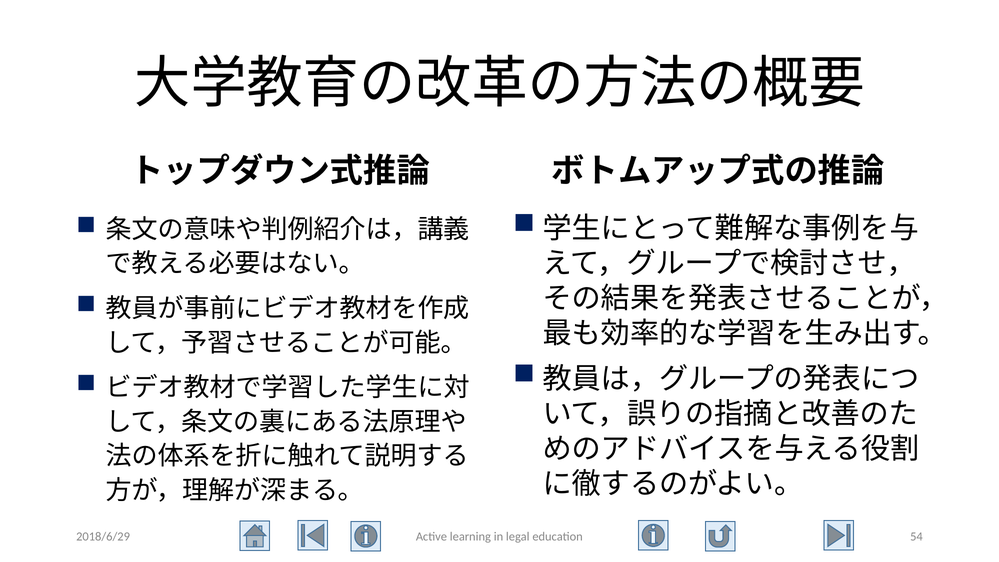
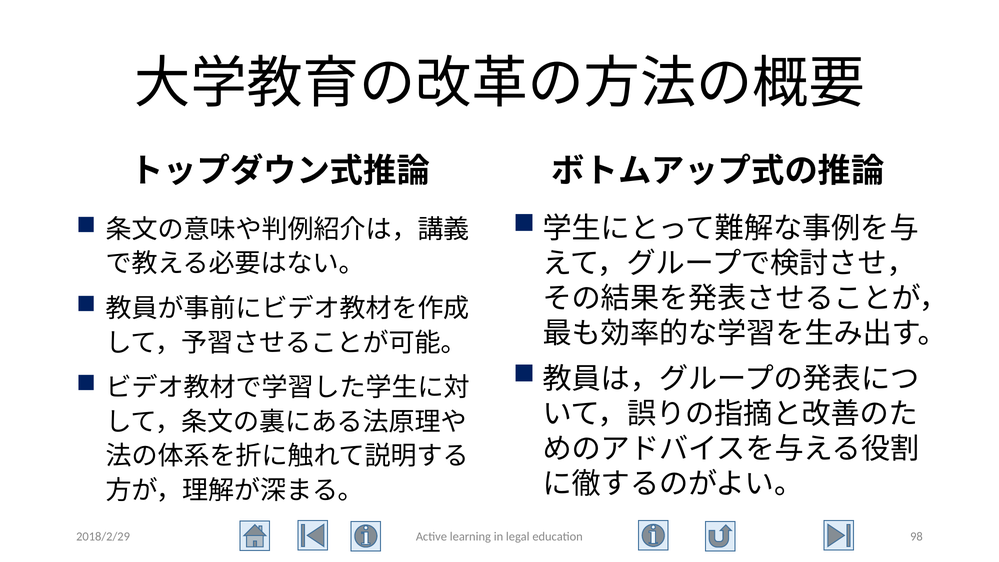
2018/6/29: 2018/6/29 -> 2018/2/29 (103, 537)
54: 54 -> 98 (916, 537)
